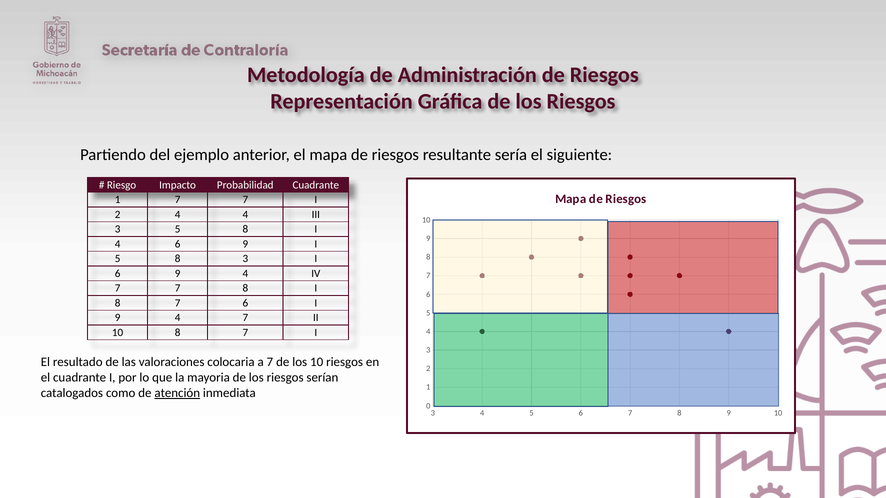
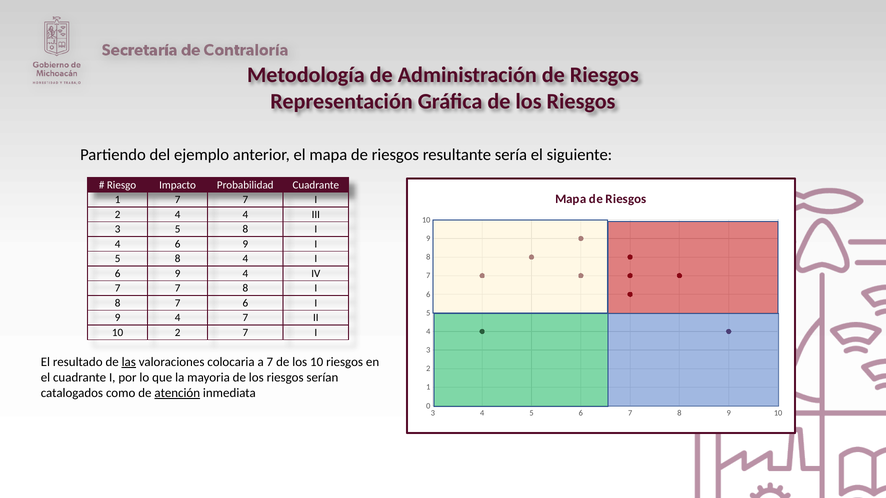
8 3: 3 -> 4 (245, 259)
10 8: 8 -> 2 (178, 333)
las underline: none -> present (129, 362)
